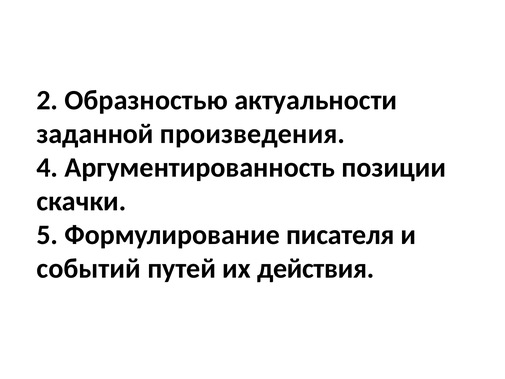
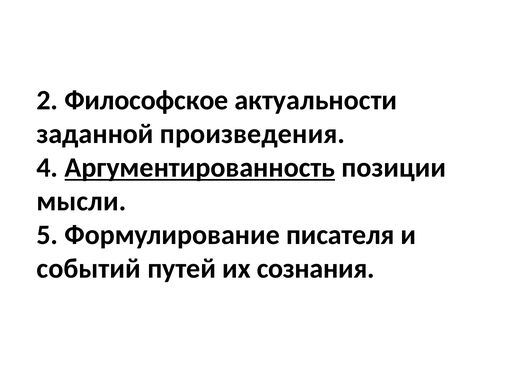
Образностью: Образностью -> Философское (146, 100)
Аргументированность underline: none -> present (200, 168)
скачки: скачки -> мысли (81, 201)
действия: действия -> сознания (316, 268)
